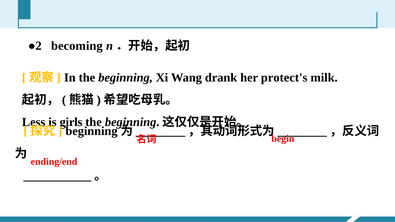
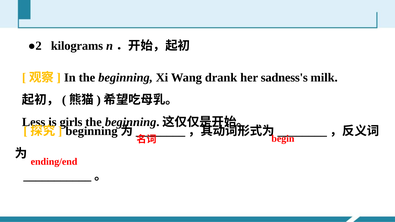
becoming: becoming -> kilograms (77, 46)
protect's: protect's -> sadness's (284, 78)
